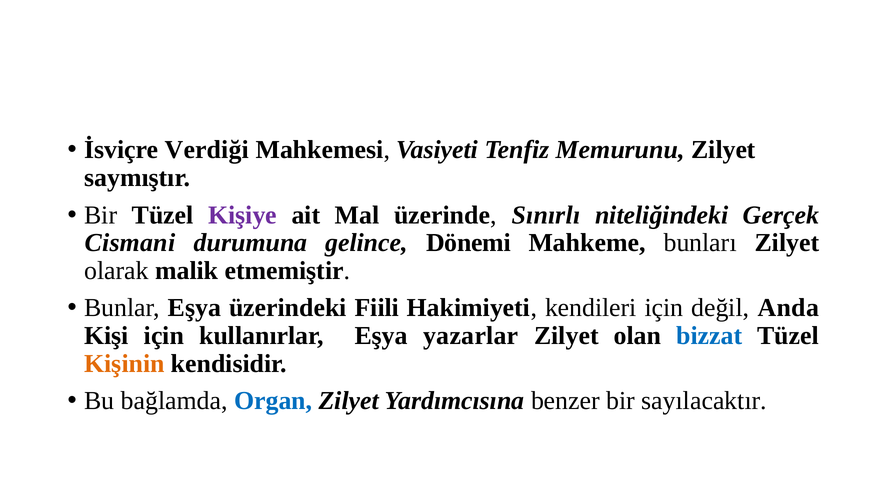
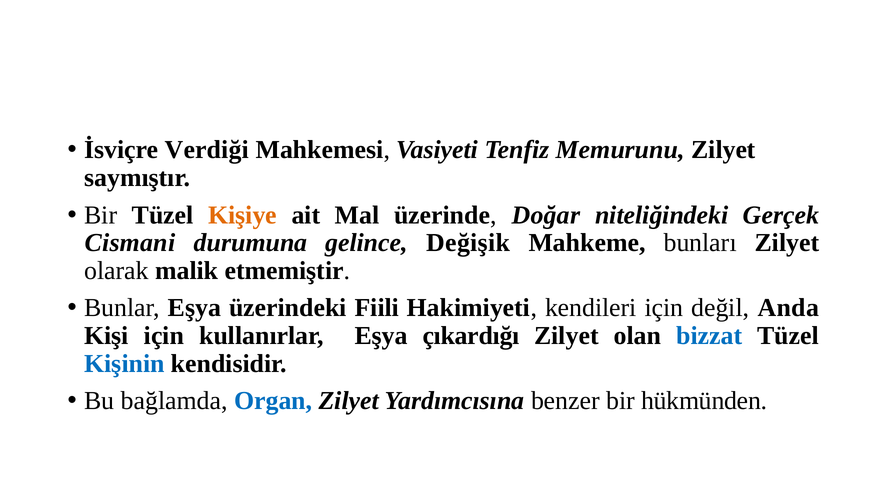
Kişiye colour: purple -> orange (243, 215)
Sınırlı: Sınırlı -> Doğar (546, 215)
Dönemi: Dönemi -> Değişik (468, 243)
yazarlar: yazarlar -> çıkardığı (471, 336)
Kişinin colour: orange -> blue (124, 364)
sayılacaktır: sayılacaktır -> hükmünden (704, 401)
